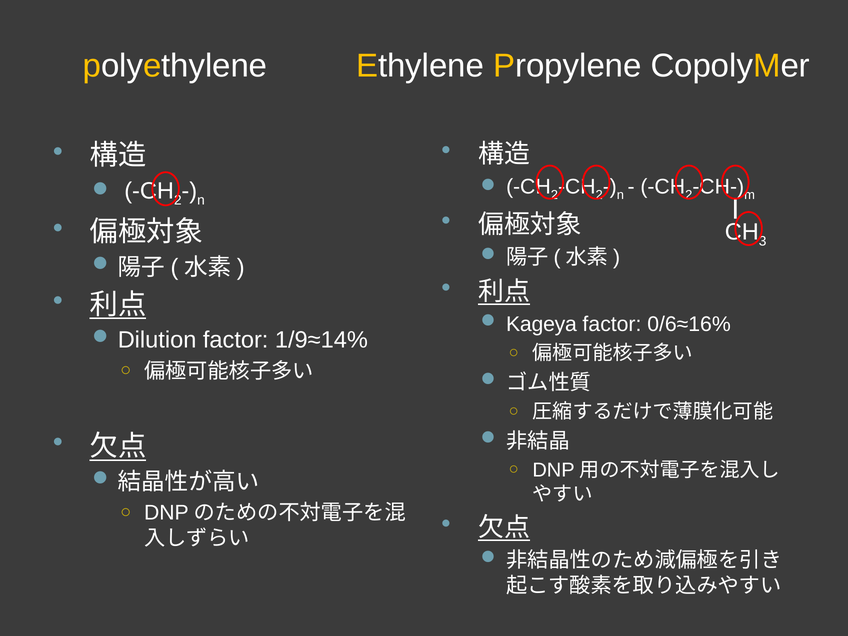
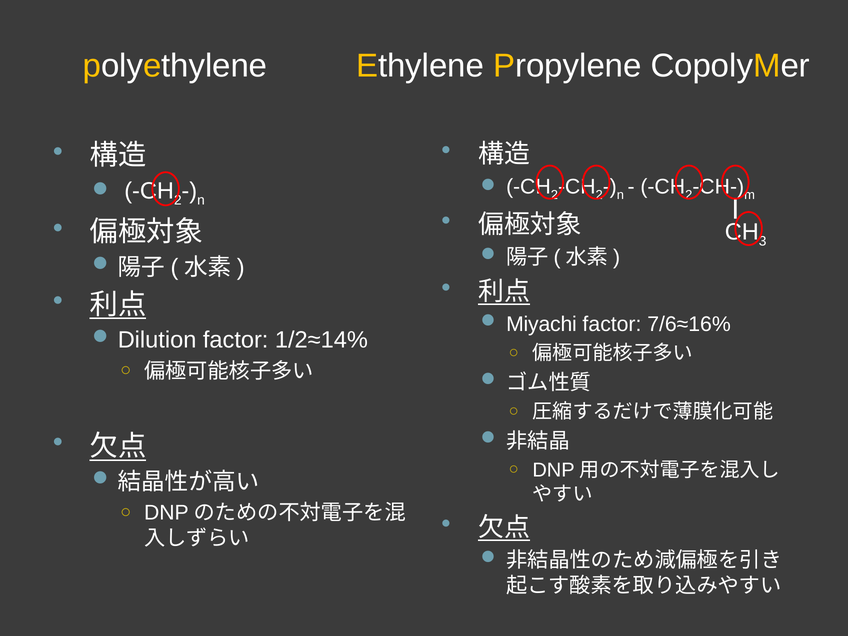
Kageya: Kageya -> Miyachi (541, 324)
0/6≈16%: 0/6≈16% -> 7/6≈16% (689, 324)
1/9≈14%: 1/9≈14% -> 1/2≈14% (321, 340)
